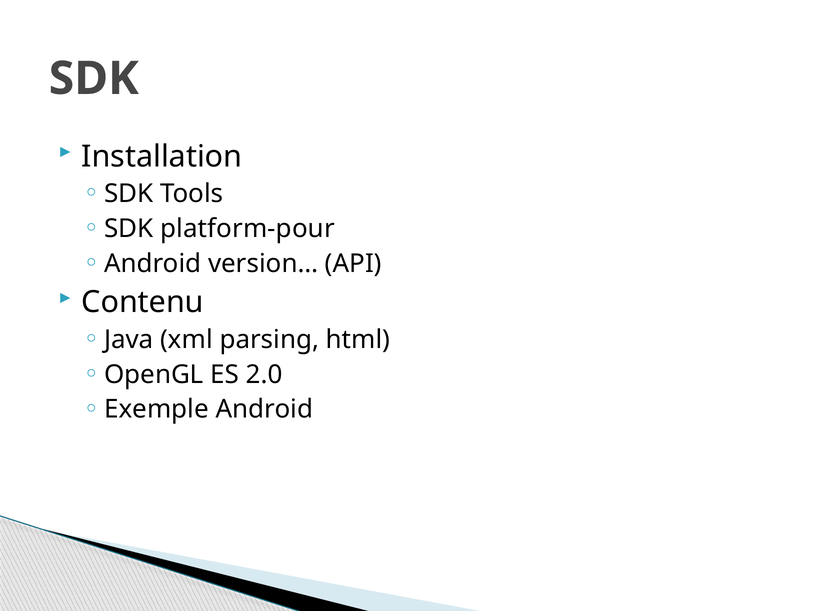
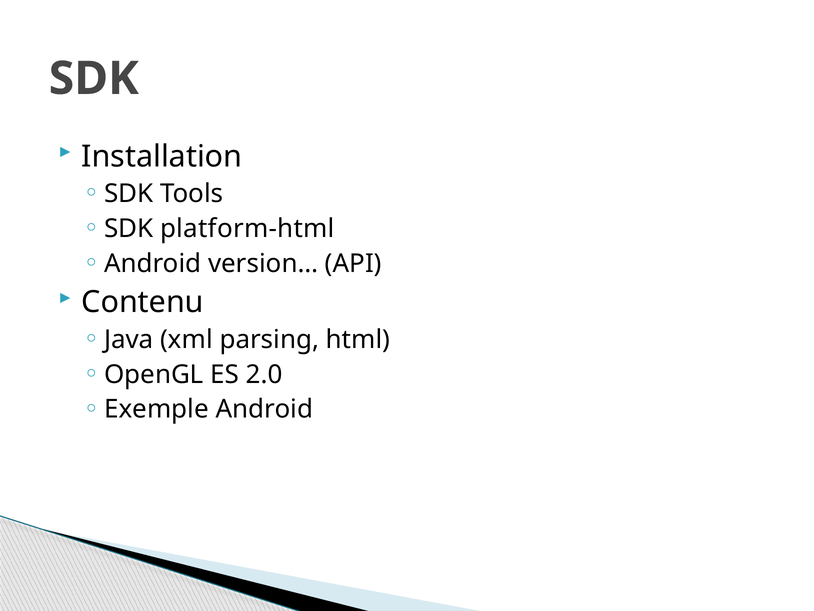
platform-pour: platform-pour -> platform-html (247, 228)
